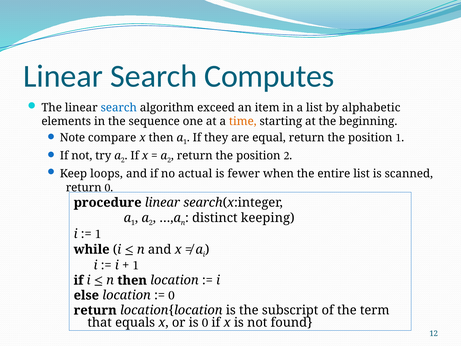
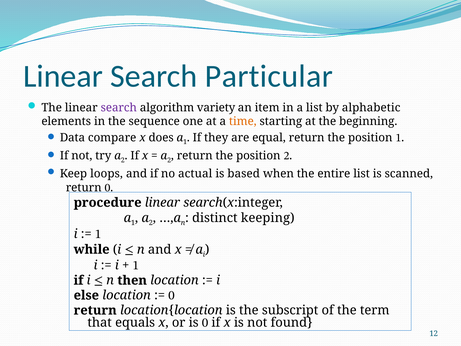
Computes: Computes -> Particular (269, 76)
search colour: blue -> purple (119, 108)
exceed: exceed -> variety (216, 108)
Note: Note -> Data (72, 138)
x then: then -> does (161, 138)
fewer: fewer -> based (244, 174)
